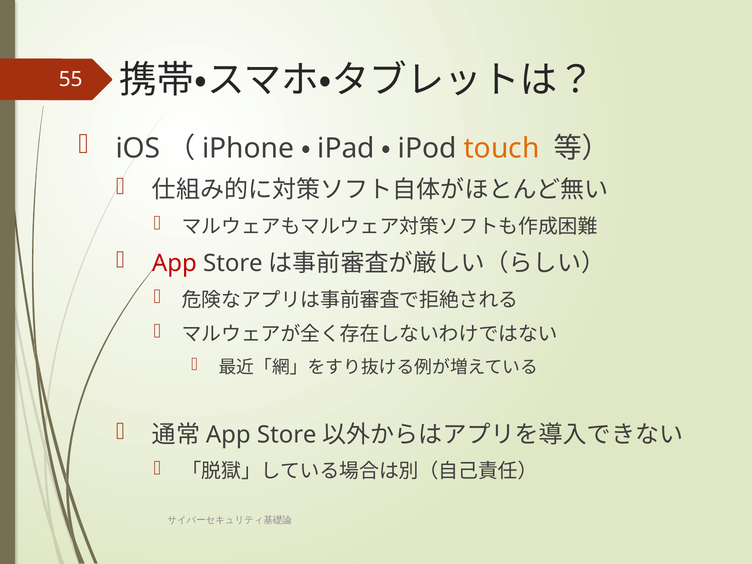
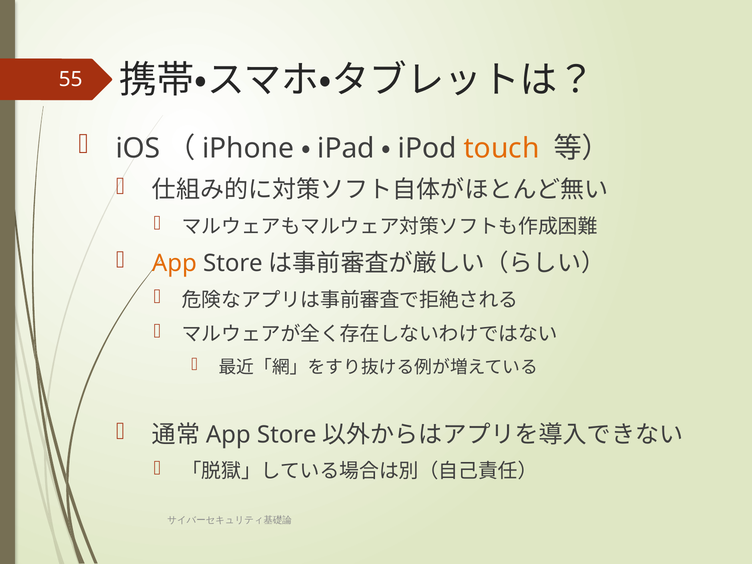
App colour: red -> orange (174, 264)
